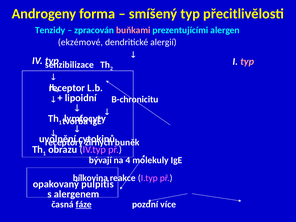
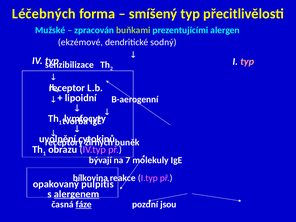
Androgeny: Androgeny -> Léčebných (44, 14)
Tenzidy: Tenzidy -> Mužské (50, 30)
buňkami colour: pink -> light green (133, 30)
alergií: alergií -> sodný (163, 42)
B-chronicitu: B-chronicitu -> B-aerogenní (135, 99)
na 4: 4 -> 7 (128, 160)
alergenem underline: none -> present (77, 194)
více: více -> jsou (168, 204)
